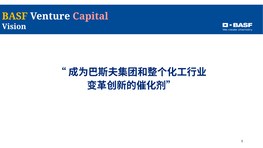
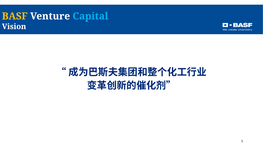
Capital colour: pink -> light blue (90, 16)
